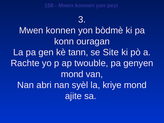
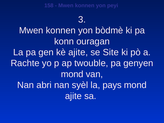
kè tann: tann -> ajite (78, 52)
kriye: kriye -> pays (112, 85)
